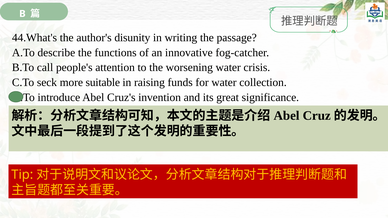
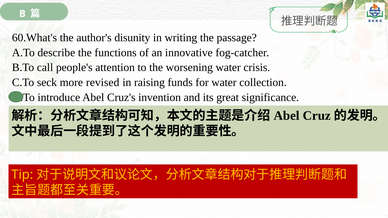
44.What's: 44.What's -> 60.What's (34, 38)
suitable: suitable -> revised (103, 83)
